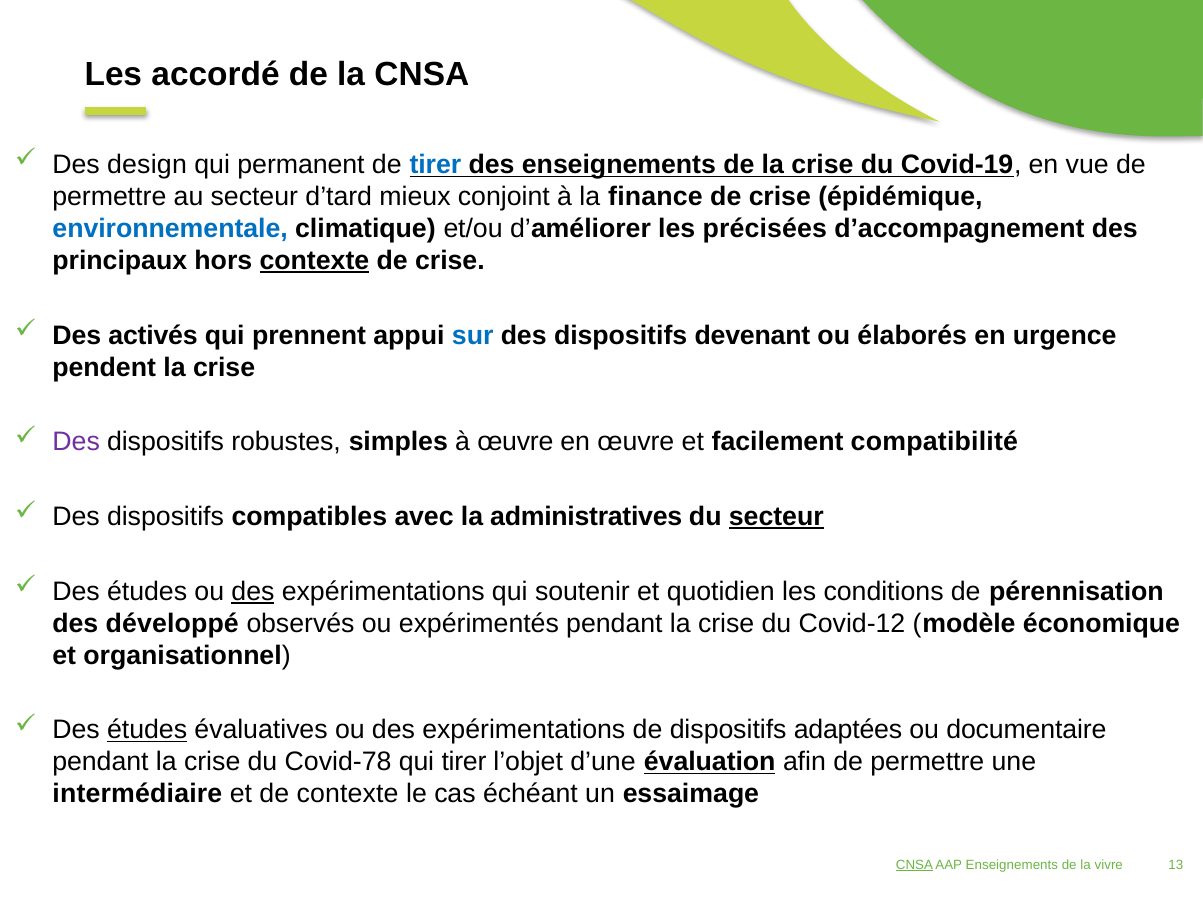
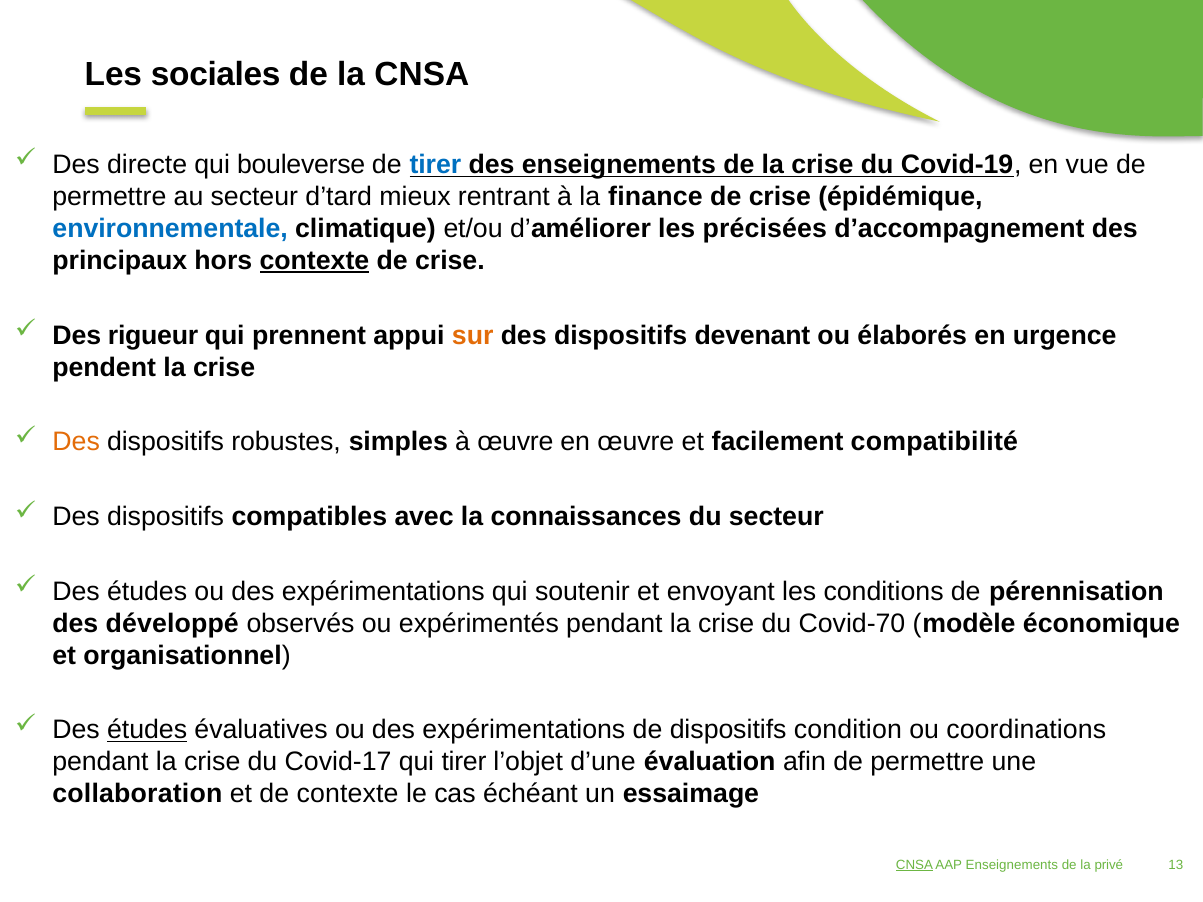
accordé: accordé -> sociales (216, 75)
design: design -> directe (147, 165)
permanent: permanent -> bouleverse (301, 165)
conjoint: conjoint -> rentrant (504, 197)
activés: activés -> rigueur (153, 335)
sur colour: blue -> orange (473, 335)
Des colour: purple -> orange (76, 442)
administratives: administratives -> connaissances (586, 517)
secteur underline: present -> none (776, 517)
des underline: present -> none (253, 592)
quotidien: quotidien -> envoyant (721, 592)
Covid-12: Covid-12 -> Covid-70 (852, 624)
adaptées: adaptées -> condition (848, 730)
documentaire: documentaire -> coordinations (1026, 730)
Covid-78: Covid-78 -> Covid-17 (338, 762)
évaluation underline: present -> none (710, 762)
intermédiaire: intermédiaire -> collaboration (137, 794)
vivre: vivre -> privé (1109, 865)
